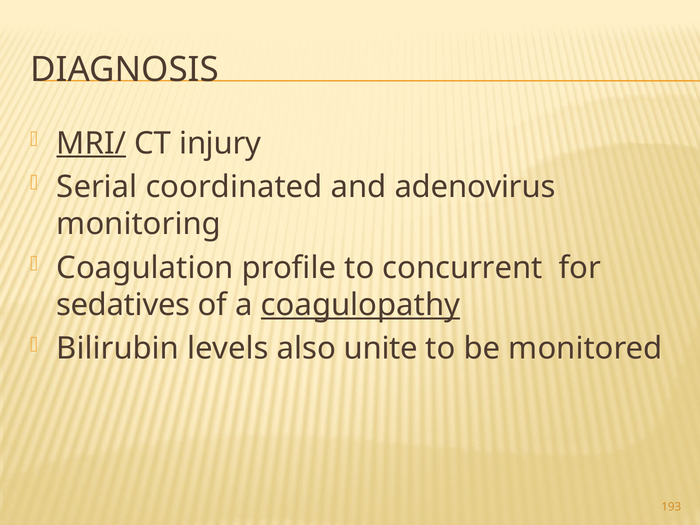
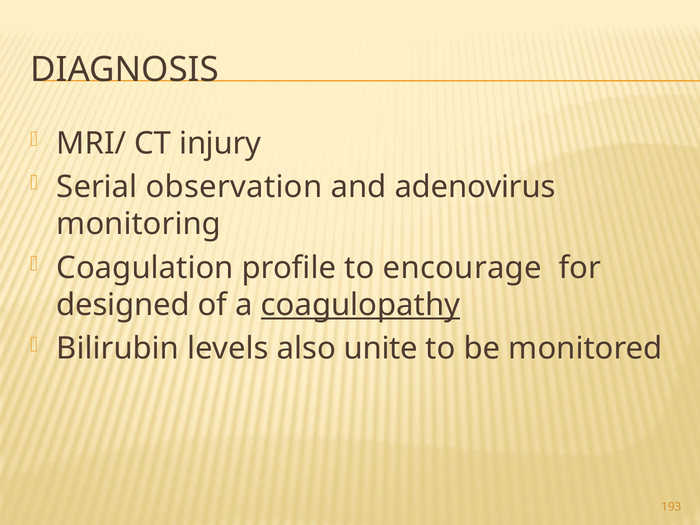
MRI/ underline: present -> none (91, 143)
coordinated: coordinated -> observation (234, 187)
concurrent: concurrent -> encourage (462, 268)
sedatives: sedatives -> designed (123, 305)
